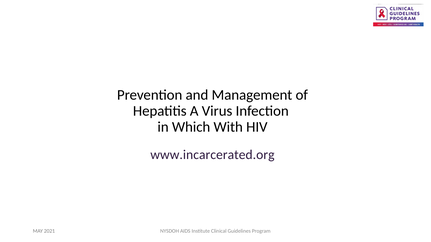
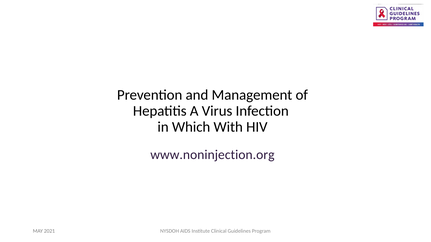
www.incarcerated.org: www.incarcerated.org -> www.noninjection.org (212, 155)
